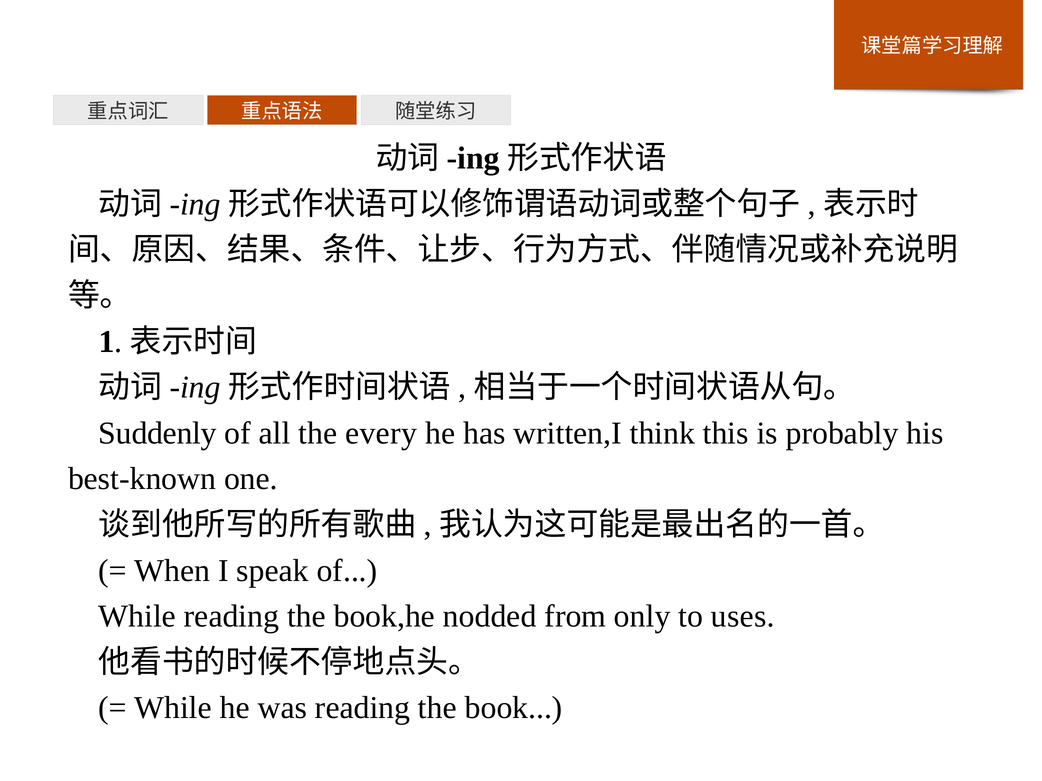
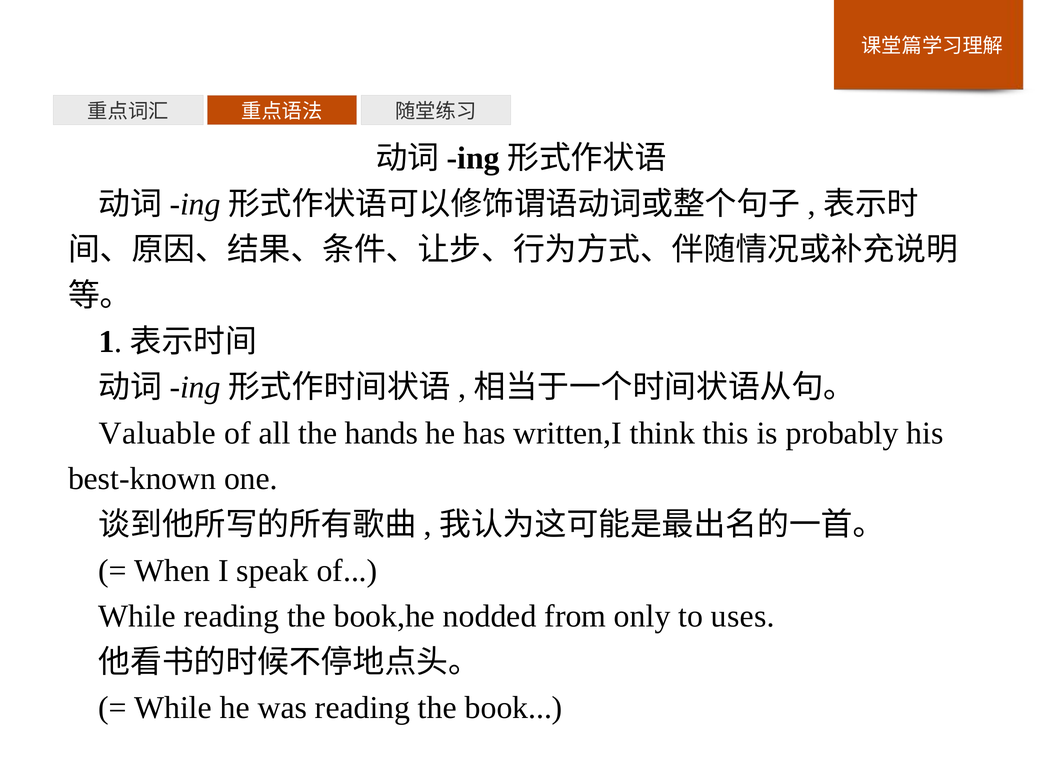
Suddenly: Suddenly -> Valuable (157, 433)
every: every -> hands (381, 433)
